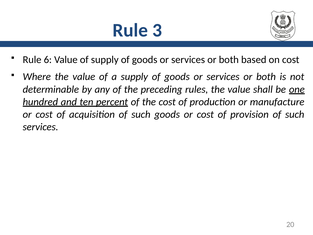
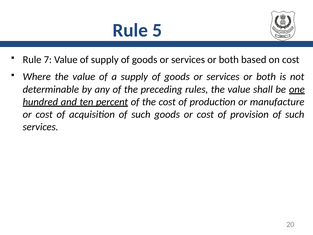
3: 3 -> 5 (157, 30)
6: 6 -> 7 (48, 60)
